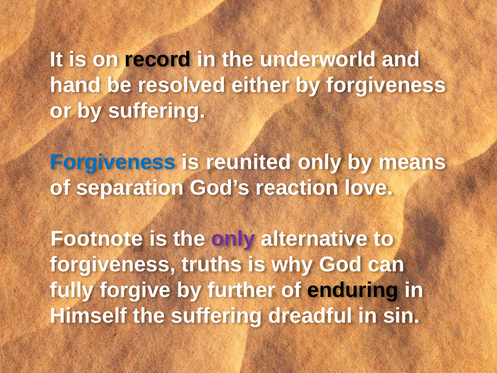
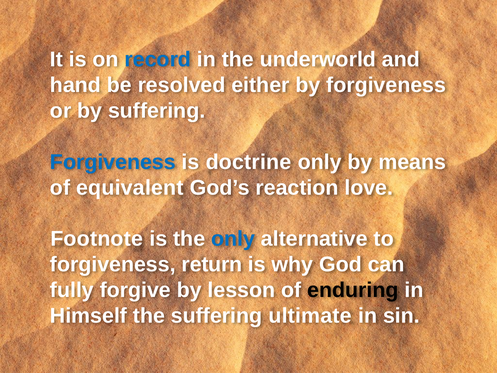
record colour: black -> blue (158, 59)
reunited: reunited -> doctrine (249, 162)
separation: separation -> equivalent (130, 188)
only colour: purple -> blue (233, 239)
truths: truths -> return (212, 264)
further: further -> lesson (241, 290)
dreadful: dreadful -> ultimate (310, 316)
